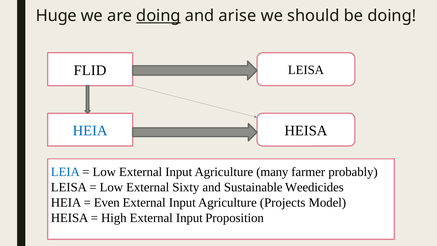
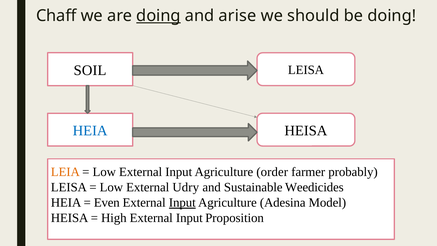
Huge: Huge -> Chaff (56, 16)
FLID: FLID -> SOIL (90, 70)
LEIA colour: blue -> orange (65, 172)
many: many -> order (272, 172)
Sixty: Sixty -> Udry (186, 187)
Input underline: none -> present (182, 203)
Projects: Projects -> Adesina (283, 203)
